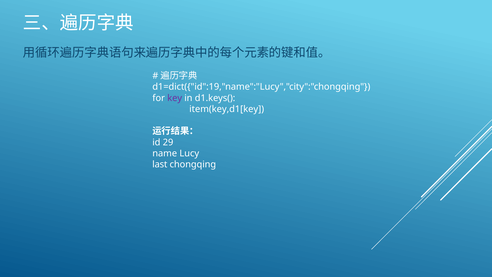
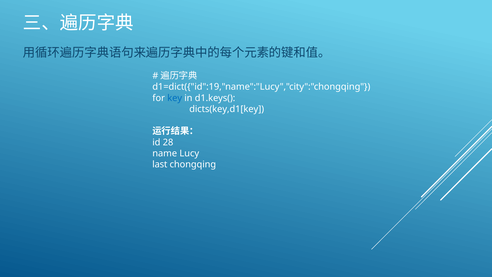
key colour: purple -> blue (175, 98)
item(key,d1[key: item(key,d1[key -> dicts(key,d1[key (227, 109)
29: 29 -> 28 (168, 142)
